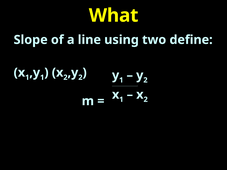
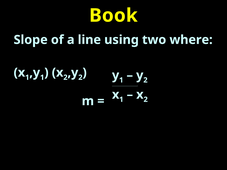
What: What -> Book (113, 16)
define: define -> where (191, 40)
